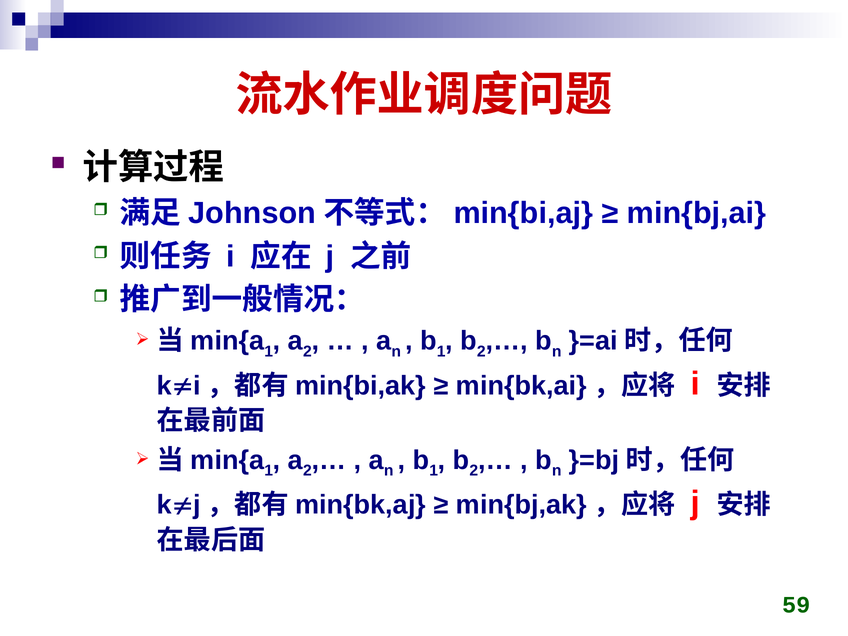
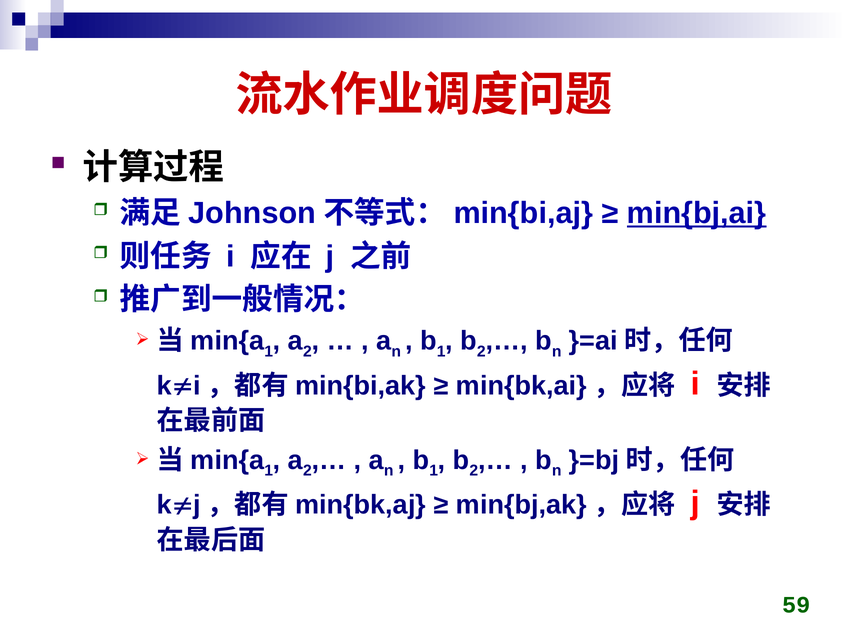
min{bj,ai underline: none -> present (697, 213)
